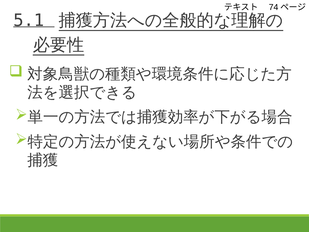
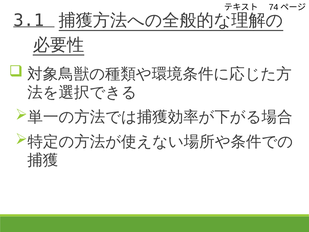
5.1: 5.1 -> 3.1 (29, 20)
